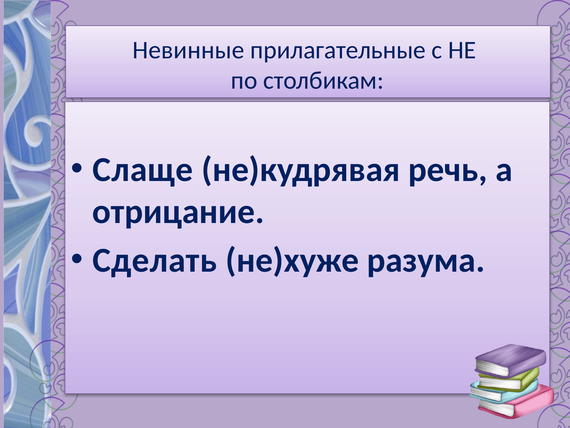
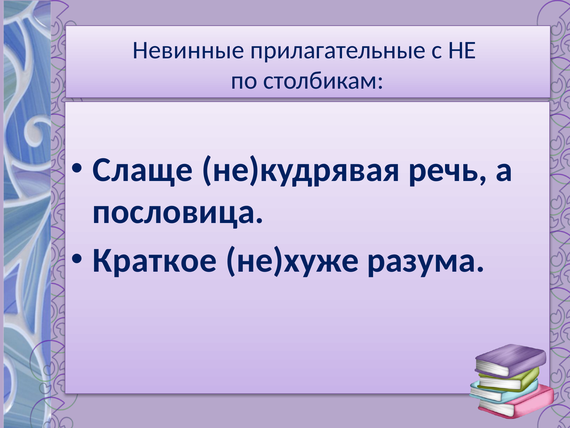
отрицание: отрицание -> пословица (178, 211)
Сделать: Сделать -> Краткое (155, 260)
